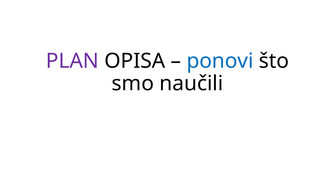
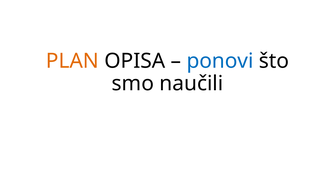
PLAN colour: purple -> orange (72, 61)
